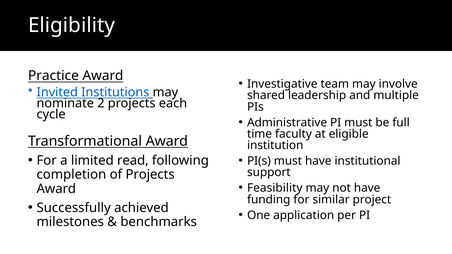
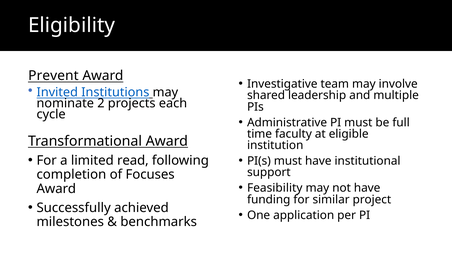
Practice: Practice -> Prevent (53, 76)
of Projects: Projects -> Focuses (150, 175)
